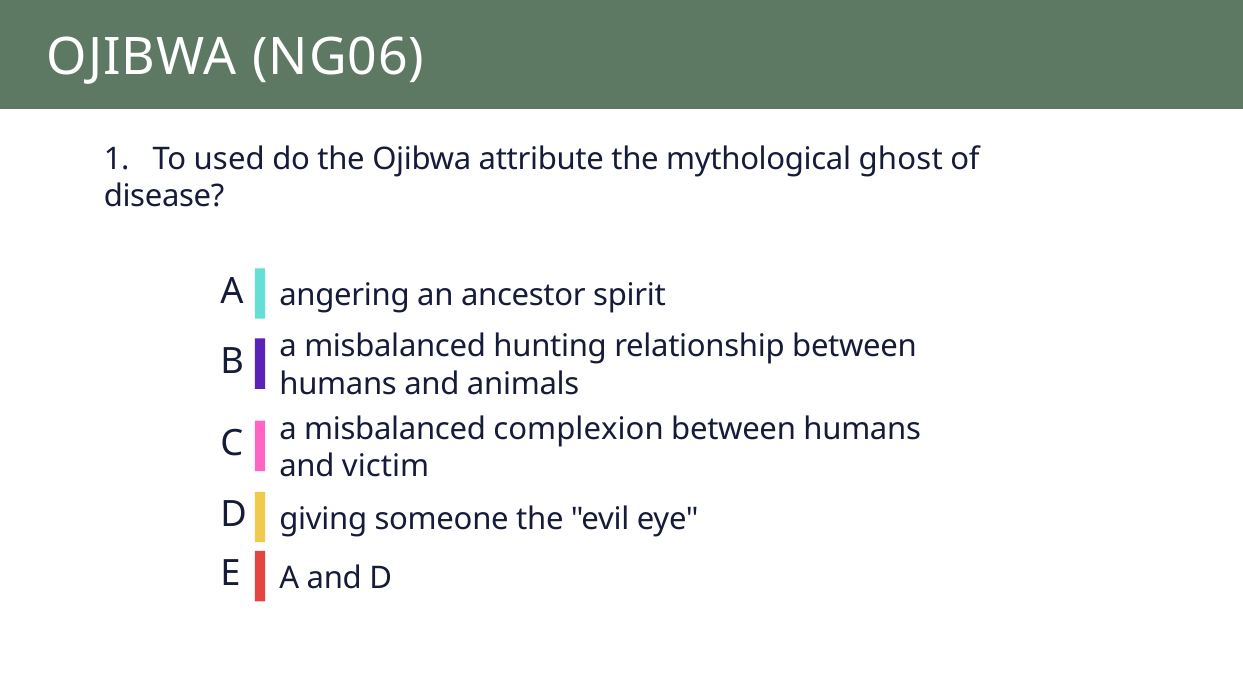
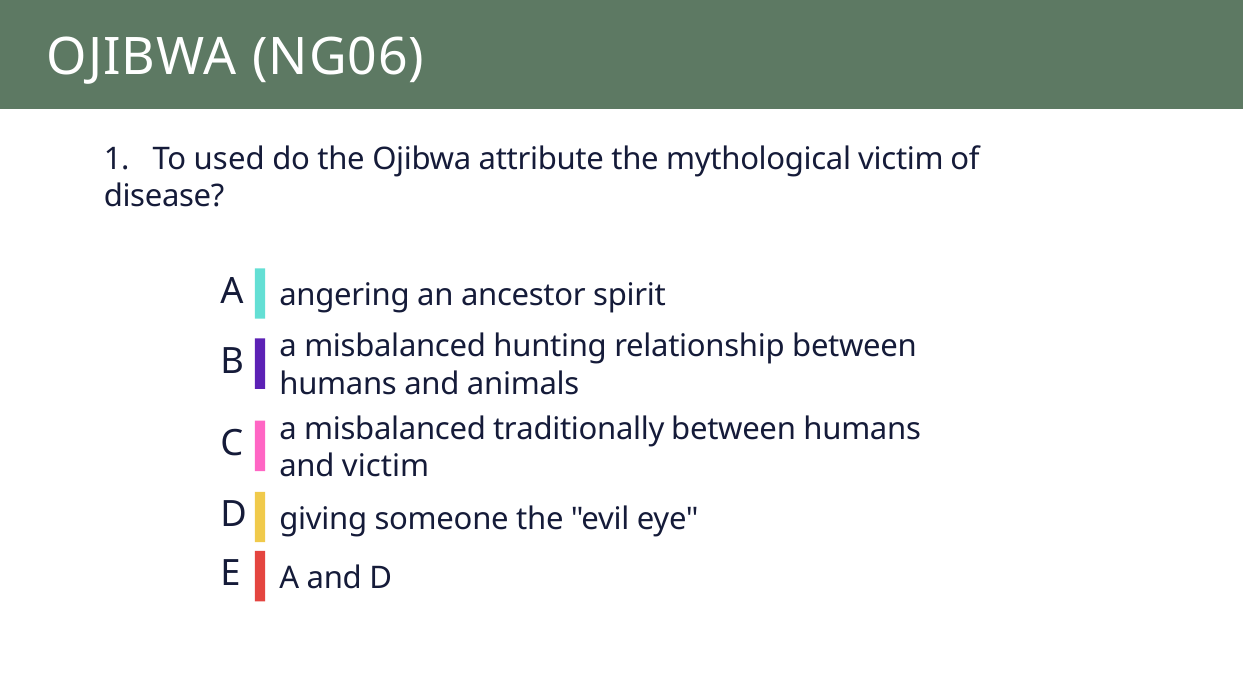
mythological ghost: ghost -> victim (901, 159)
complexion: complexion -> traditionally (579, 429)
